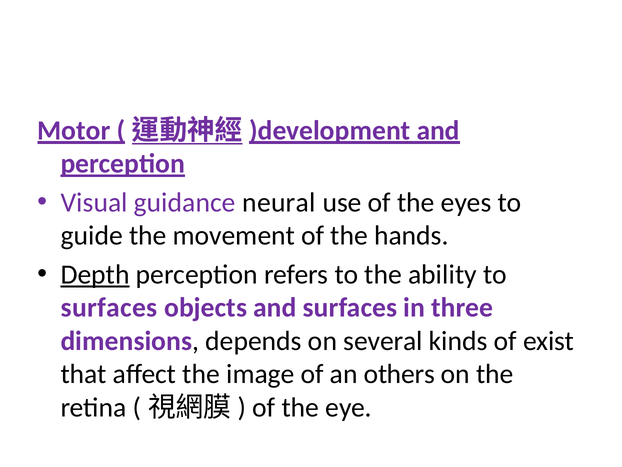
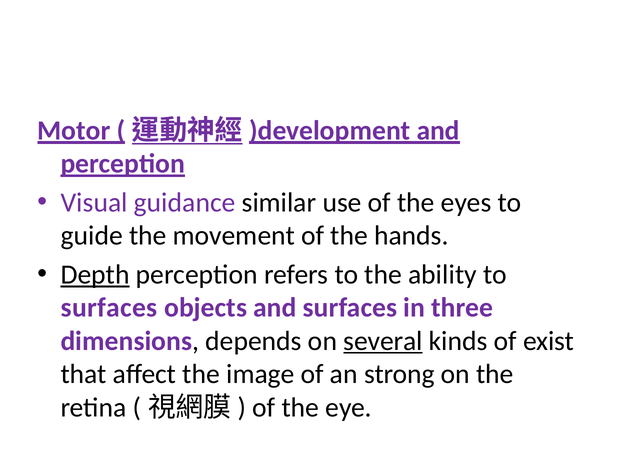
neural: neural -> similar (279, 202)
several underline: none -> present (383, 341)
others: others -> strong (399, 374)
